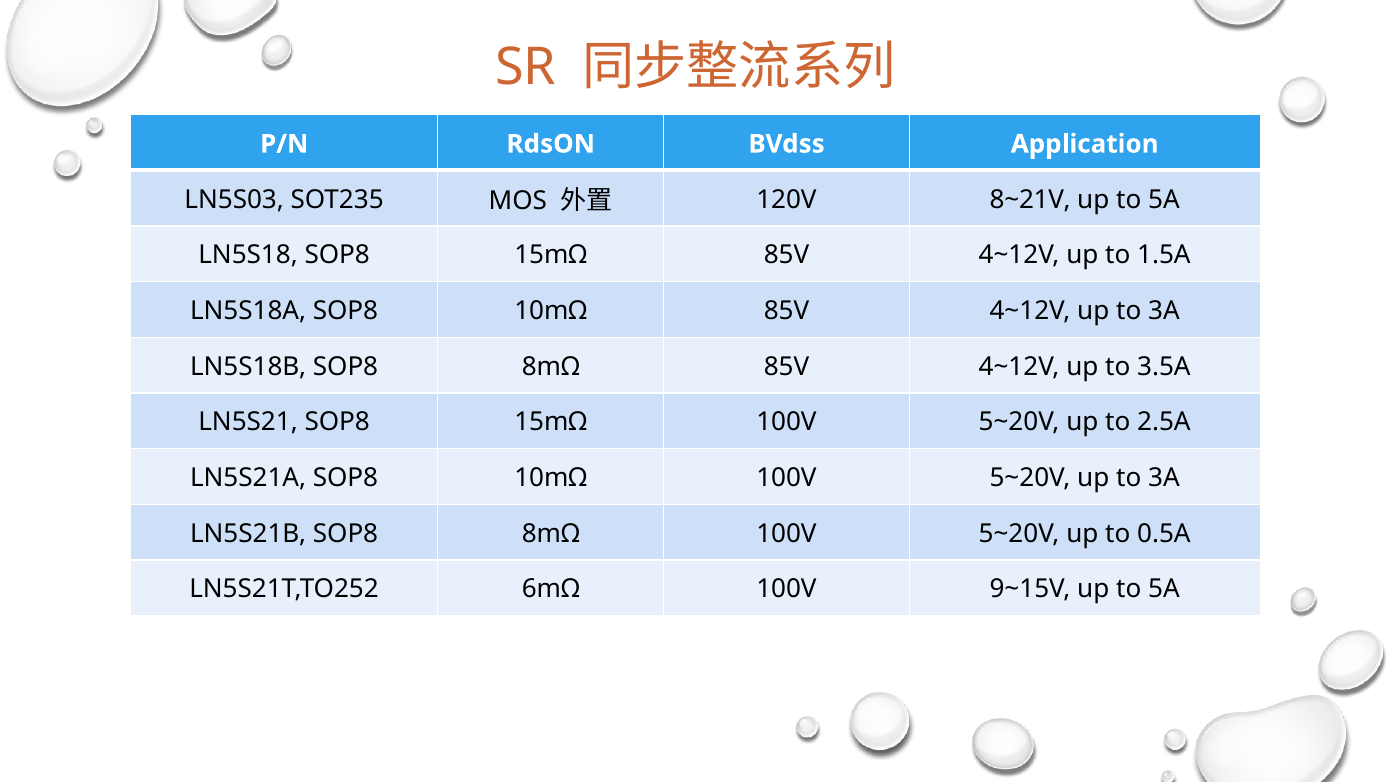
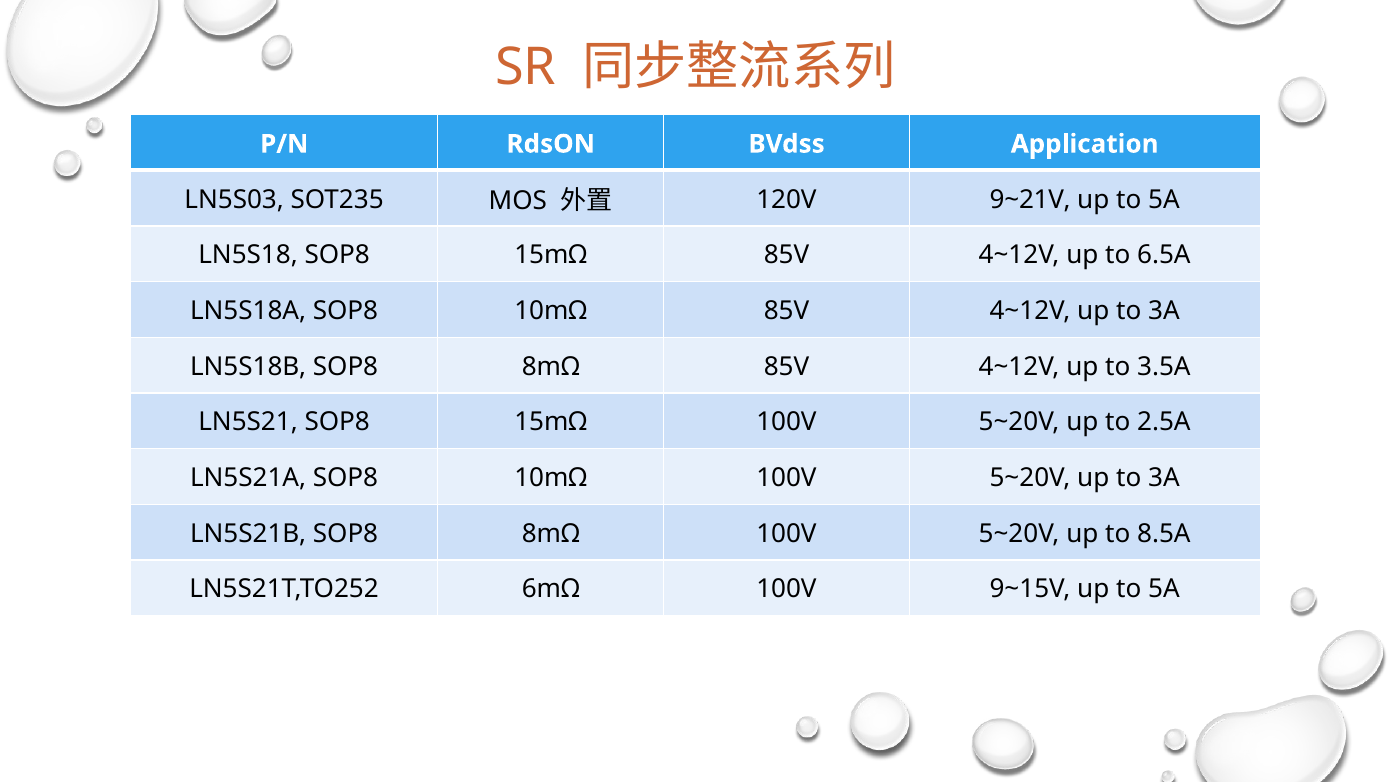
8~21V: 8~21V -> 9~21V (1030, 200)
1.5A: 1.5A -> 6.5A (1164, 255)
0.5A: 0.5A -> 8.5A (1164, 534)
